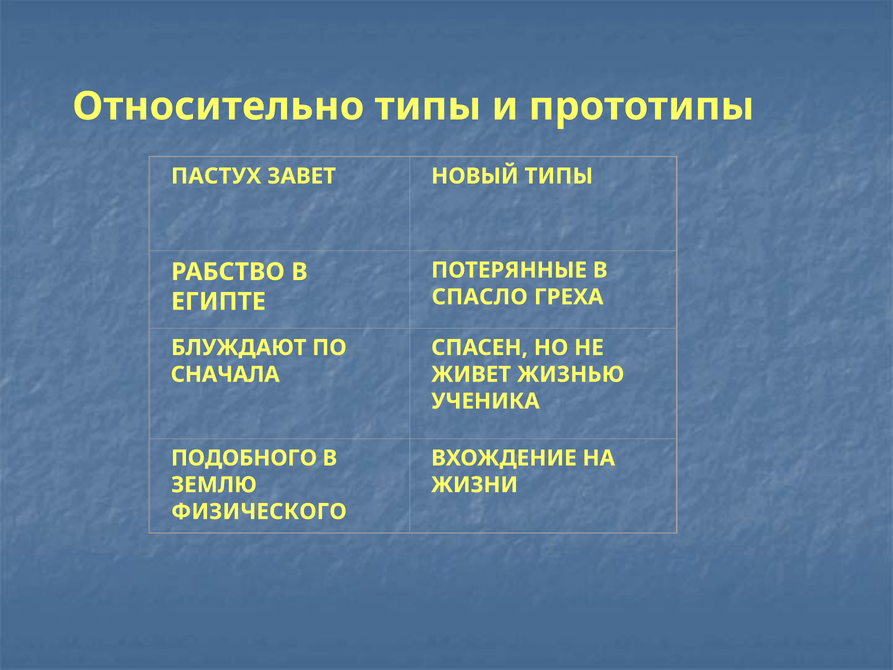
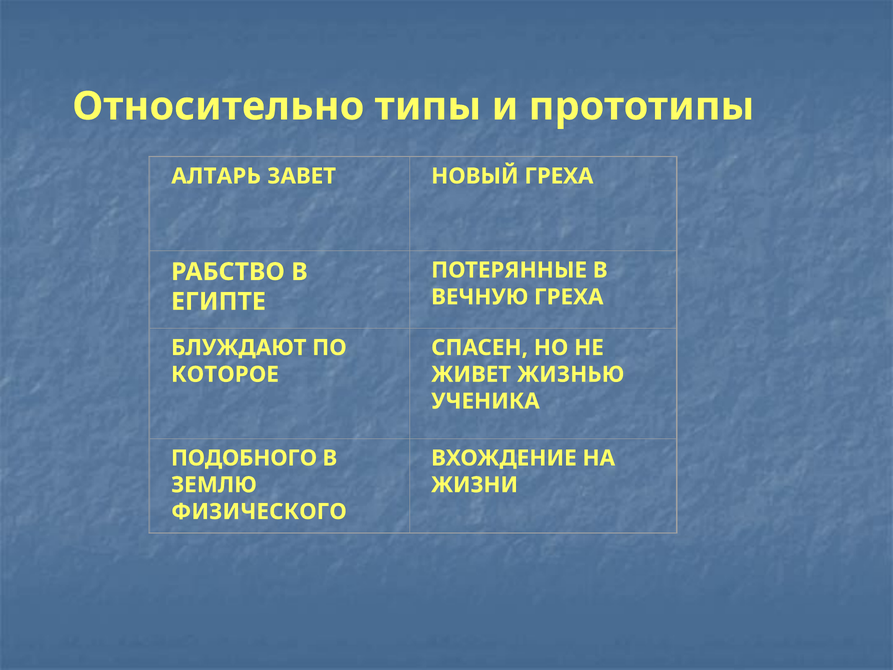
ПАСТУХ: ПАСТУХ -> АЛТАРЬ (216, 176)
НОВЫЙ ТИПЫ: ТИПЫ -> ГРЕХА (559, 176)
СПАСЛО: СПАСЛО -> ВЕЧНУЮ (480, 297)
СНАЧАЛА: СНАЧАЛА -> КОТОРОЕ (225, 374)
